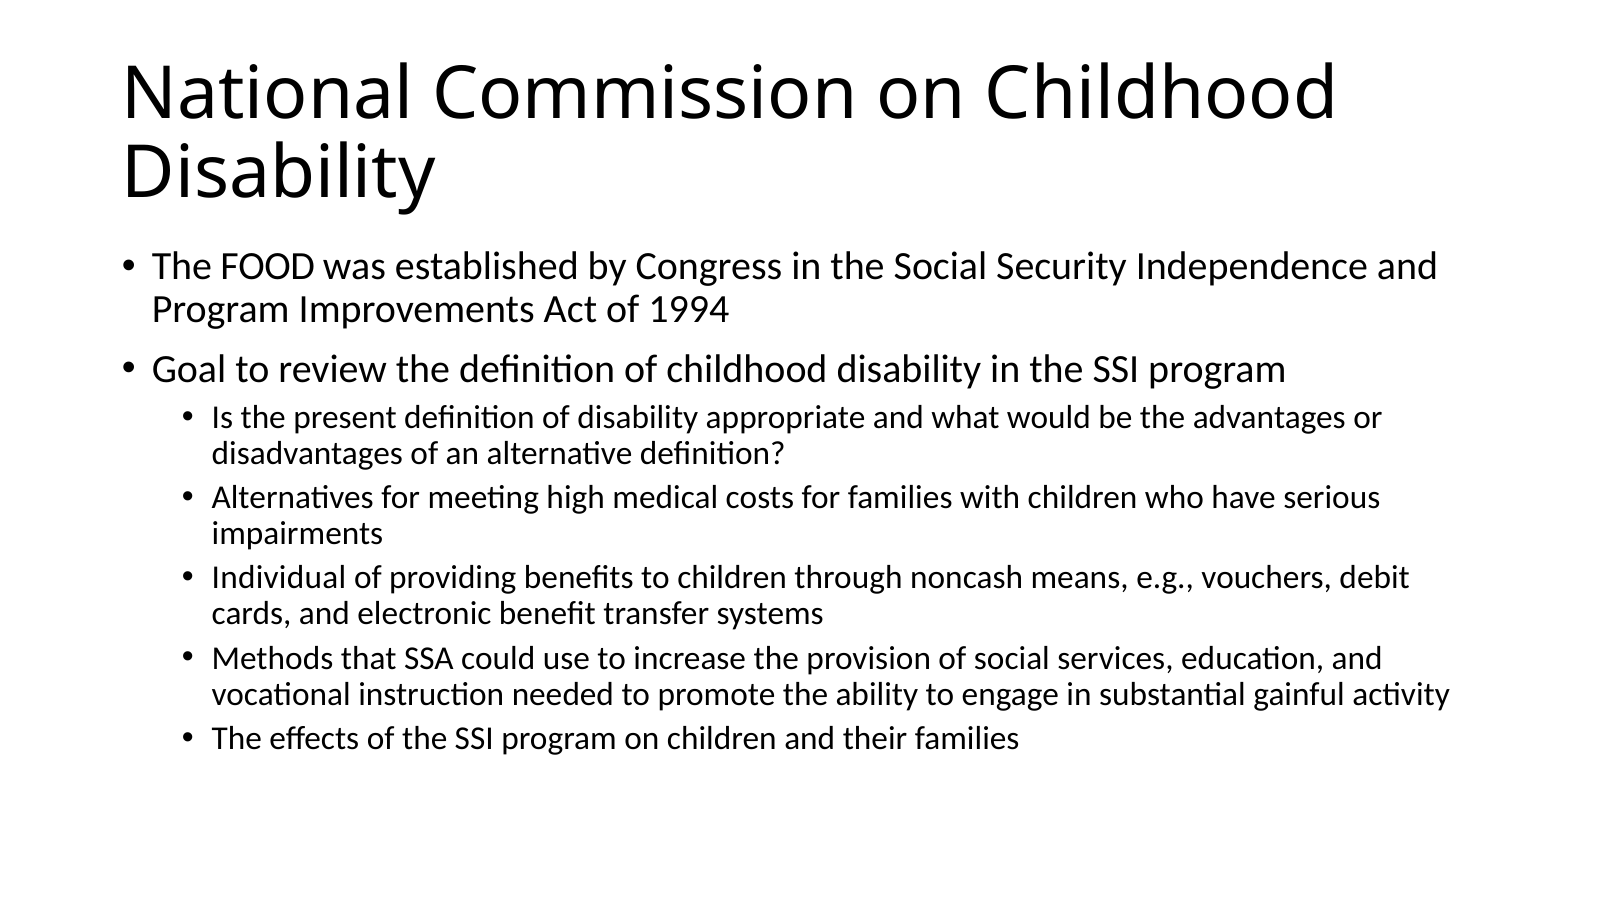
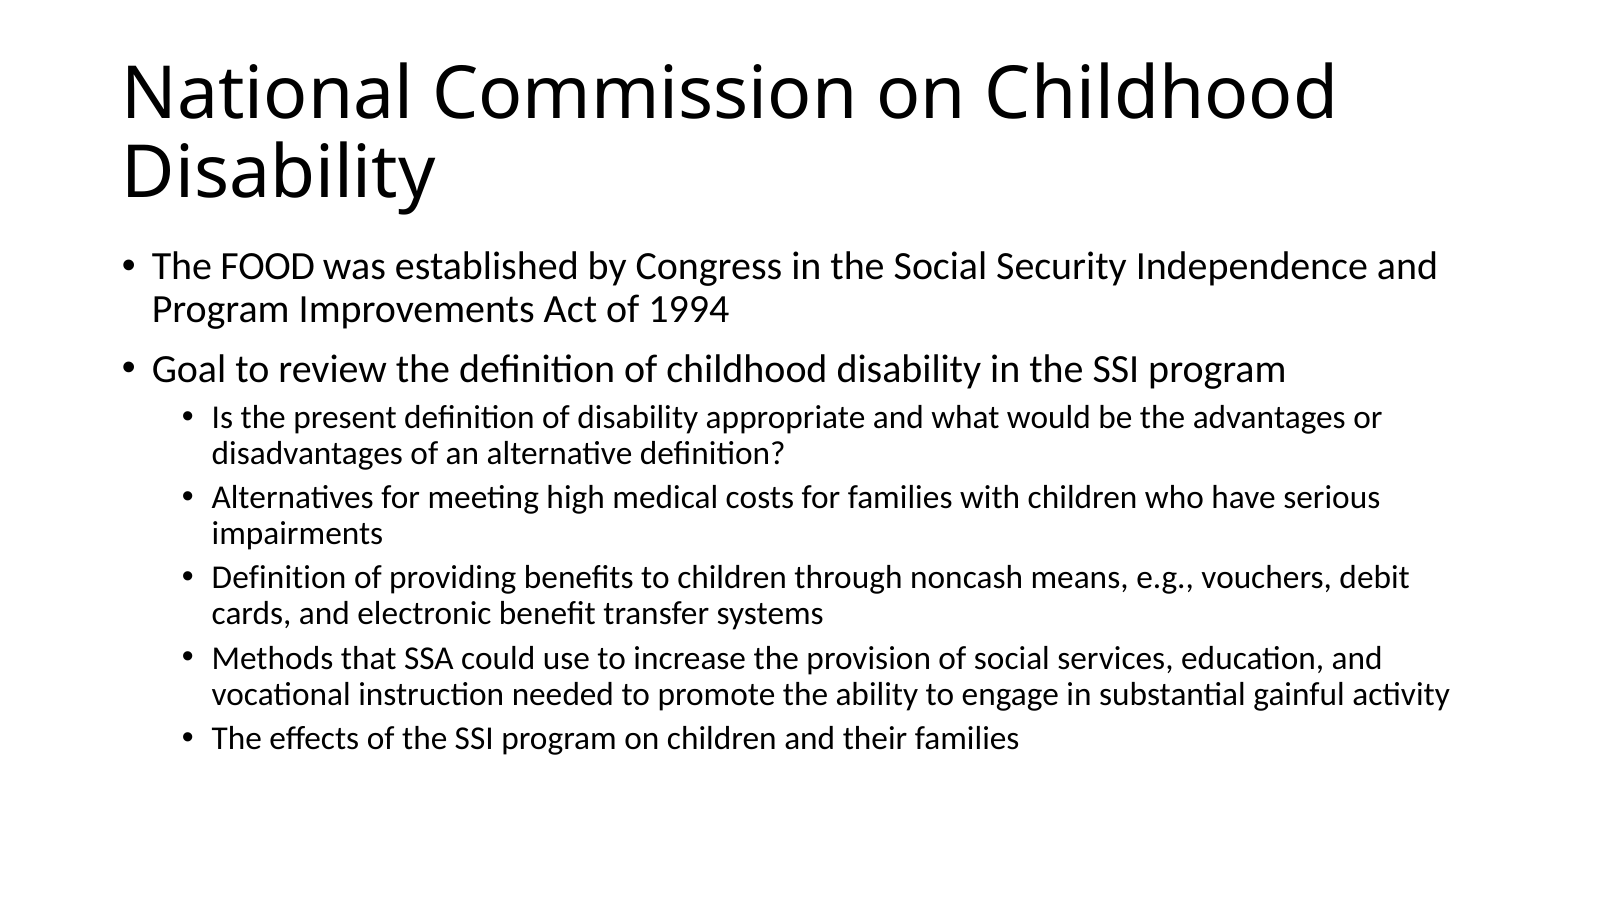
Individual: Individual -> Definition (279, 578)
